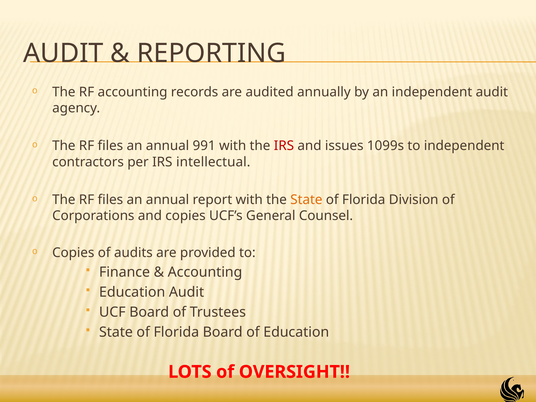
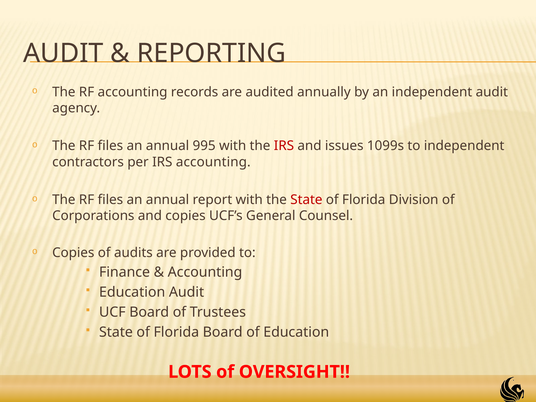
991: 991 -> 995 (204, 146)
IRS intellectual: intellectual -> accounting (213, 162)
State colour: orange -> red (306, 200)
